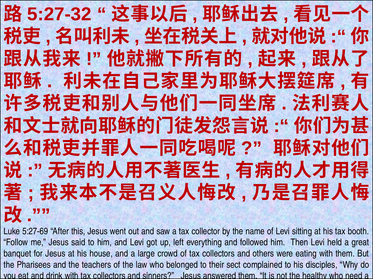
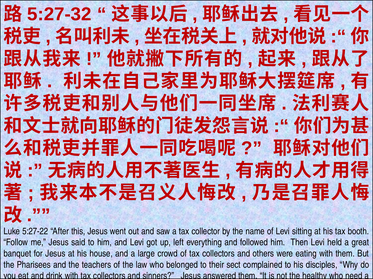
5:27-69: 5:27-69 -> 5:27-22 (35, 232)
